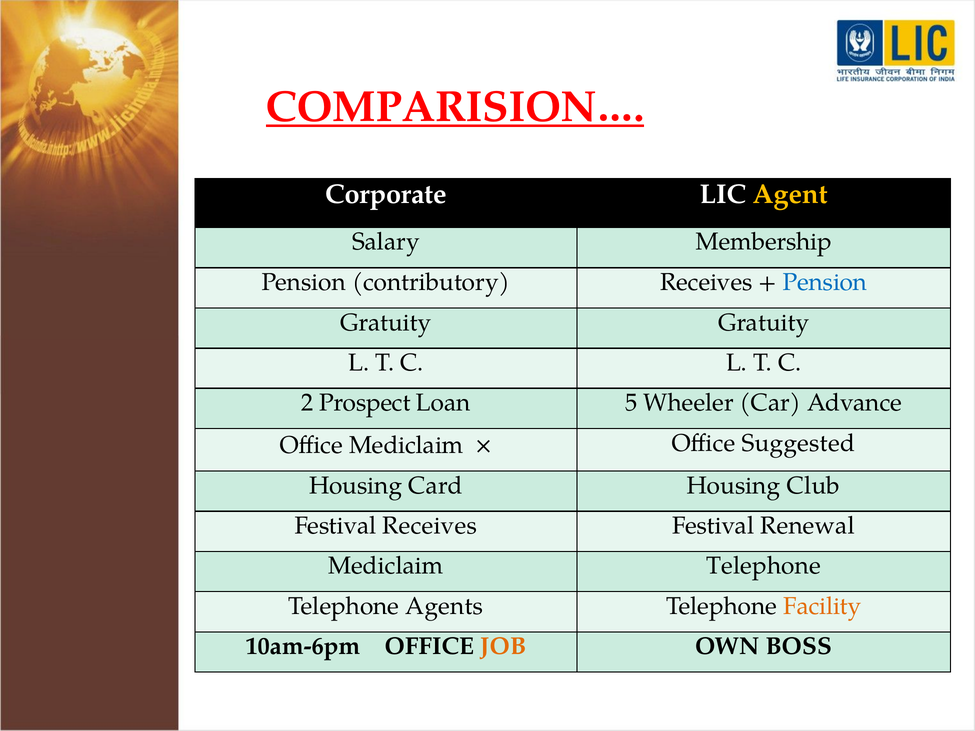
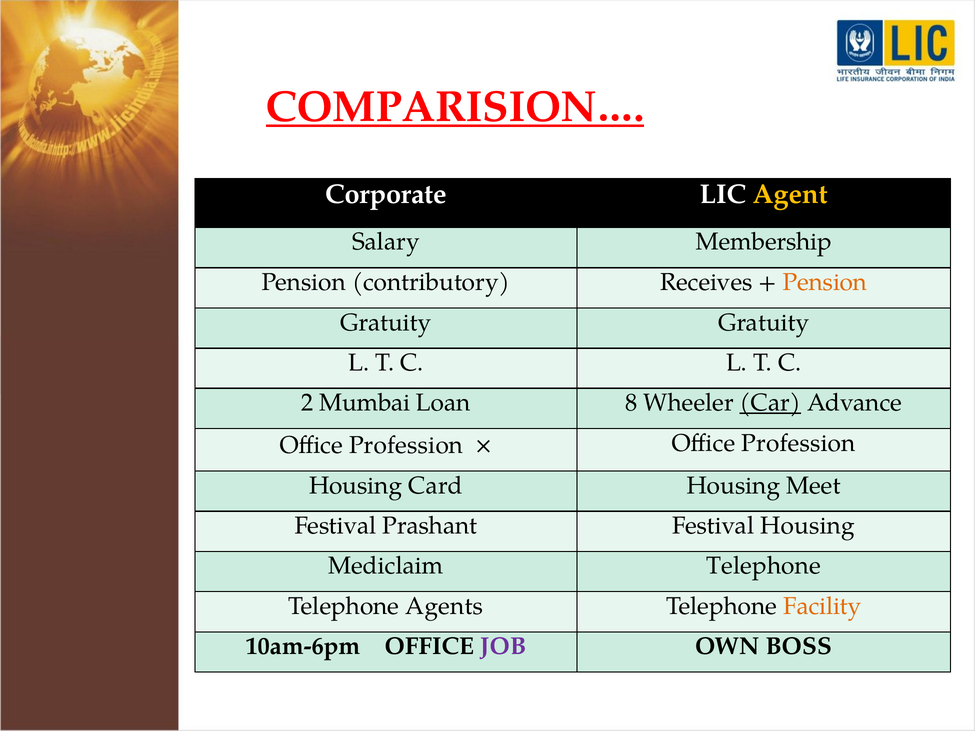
Pension colour: blue -> orange (825, 282)
Prospect: Prospect -> Mumbai (365, 403)
5: 5 -> 8 (631, 403)
Car underline: none -> present (770, 403)
Mediclaim: Mediclaim -> Profession (406, 445)
Suggested: Suggested -> Profession (798, 443)
Club: Club -> Meet (813, 486)
Festival Receives: Receives -> Prashant (430, 526)
Festival Renewal: Renewal -> Housing (807, 526)
JOB colour: orange -> purple (503, 647)
